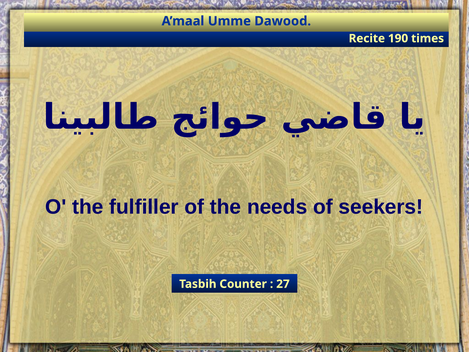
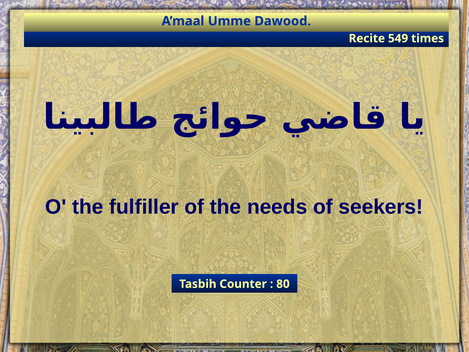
190: 190 -> 549 (398, 38)
27: 27 -> 80 (283, 284)
